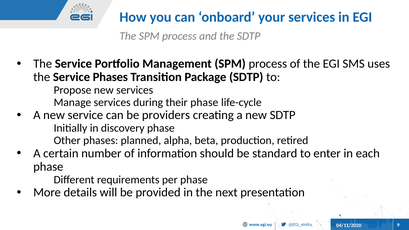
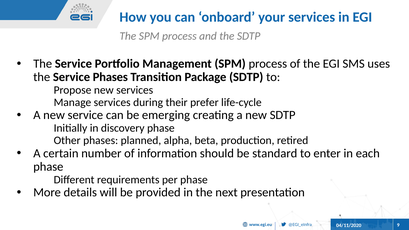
their phase: phase -> prefer (204, 102)
providers: providers -> emerging (166, 115)
